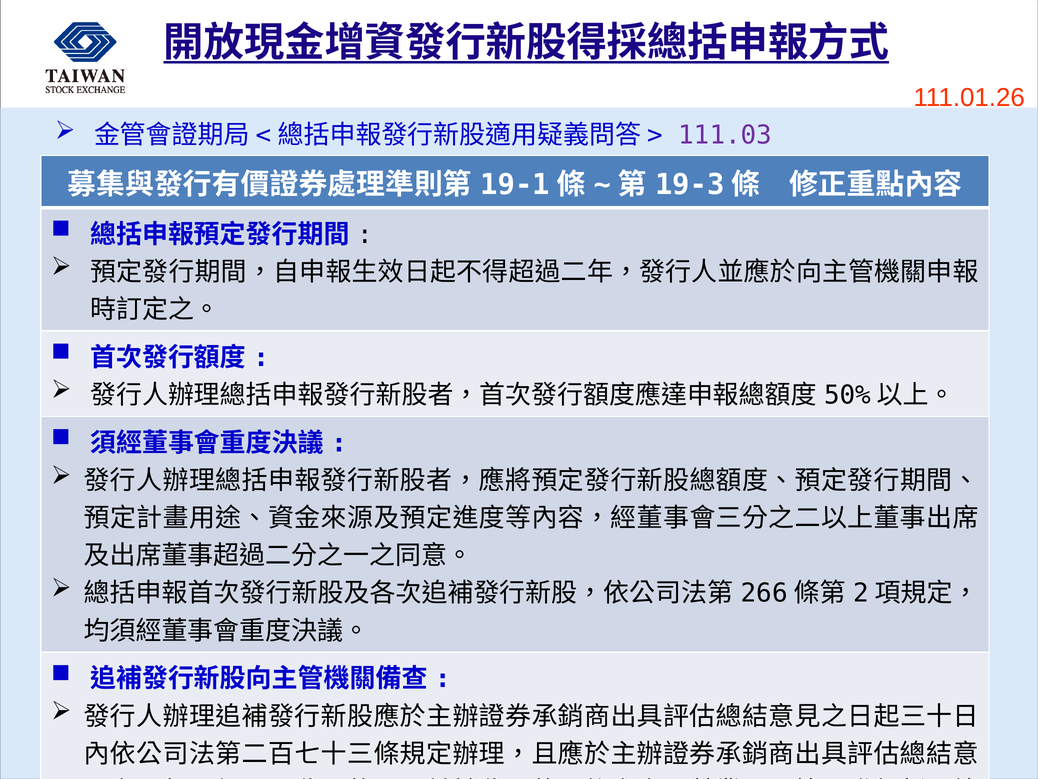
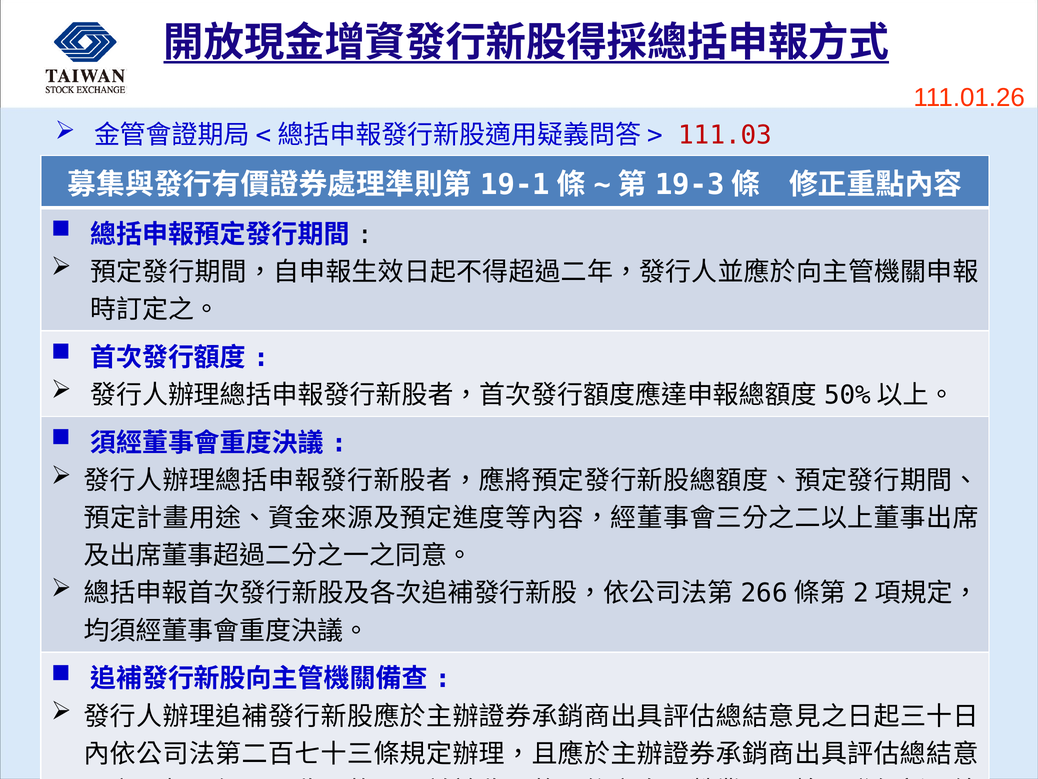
111.03 colour: purple -> red (725, 135)
